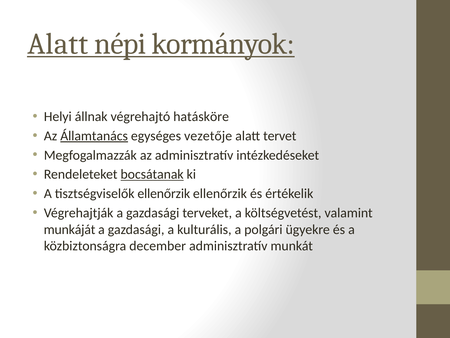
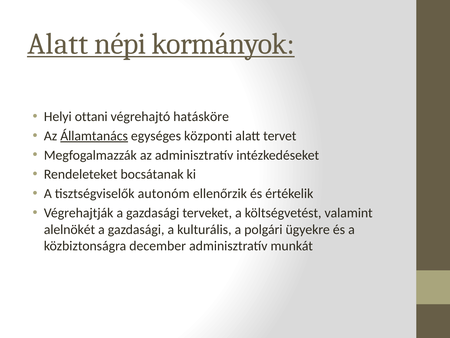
állnak: állnak -> ottani (91, 116)
vezetője: vezetője -> központi (208, 136)
bocsátanak underline: present -> none (152, 174)
tisztségviselők ellenőrzik: ellenőrzik -> autonóm (164, 193)
munkáját: munkáját -> alelnökét (70, 229)
